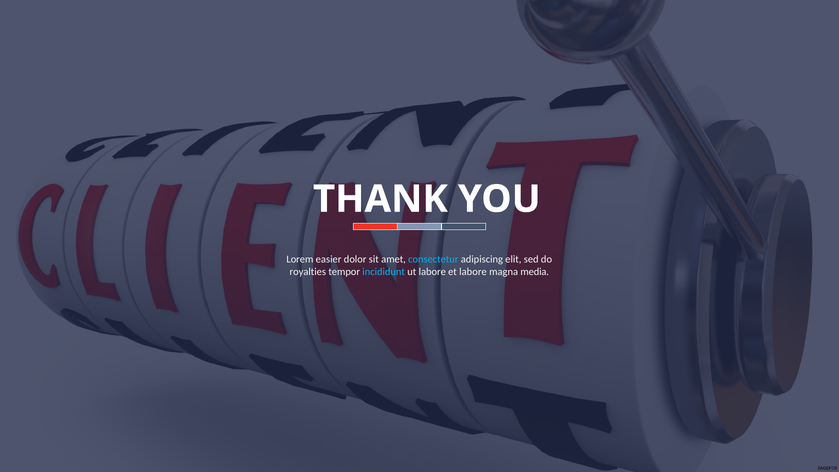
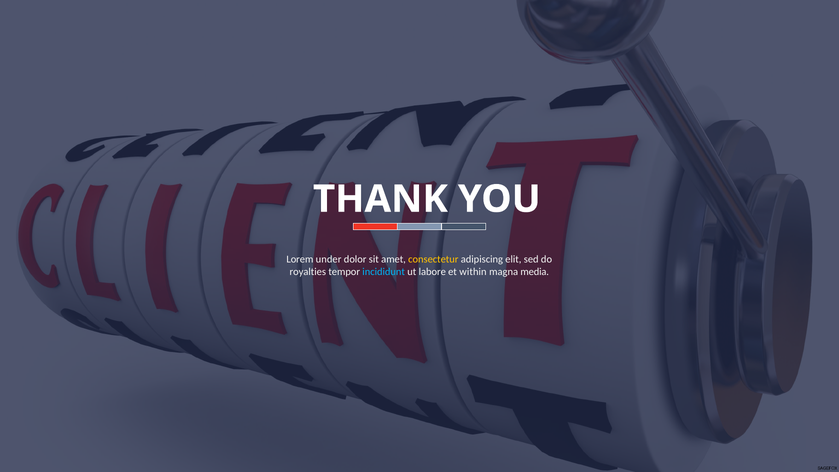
easier: easier -> under (329, 259)
consectetur colour: light blue -> yellow (433, 259)
et labore: labore -> within (473, 272)
